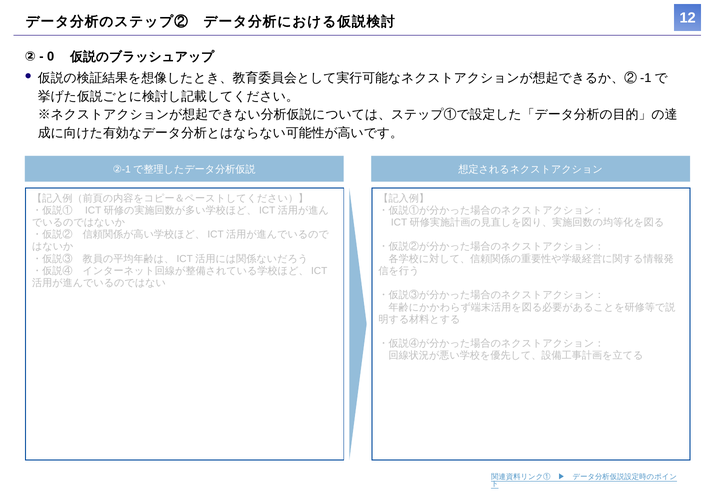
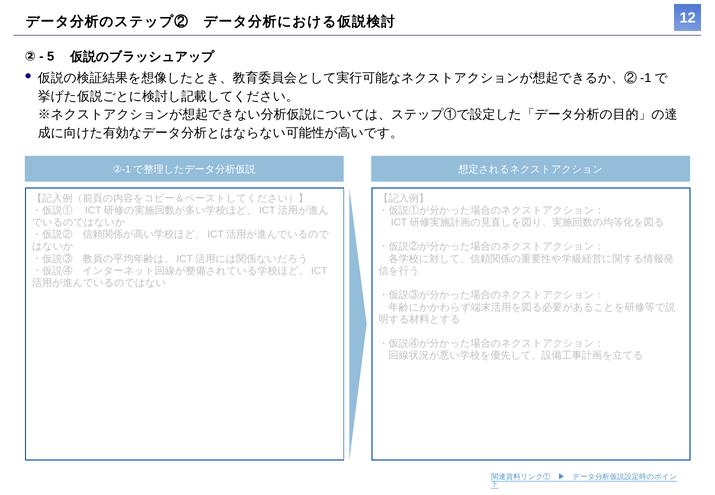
0: 0 -> 5 (51, 57)
